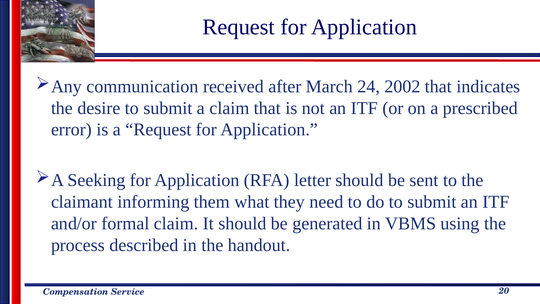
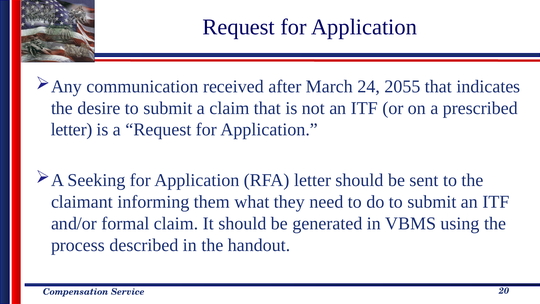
2002: 2002 -> 2055 (402, 86)
error: error -> letter (72, 130)
